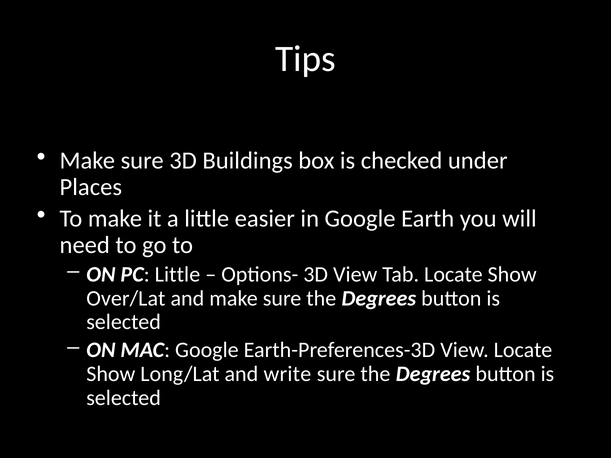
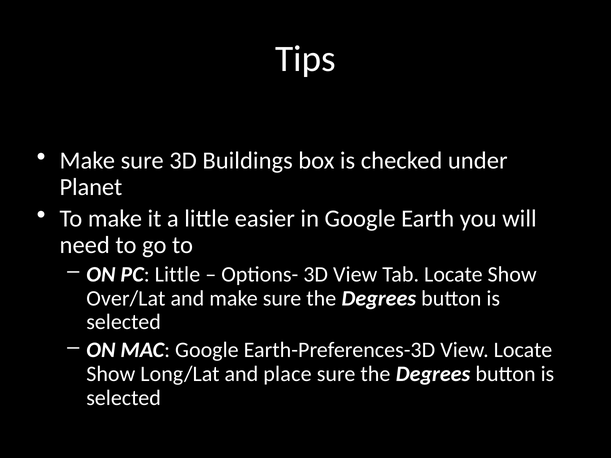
Places: Places -> Planet (91, 187)
write: write -> place (287, 374)
